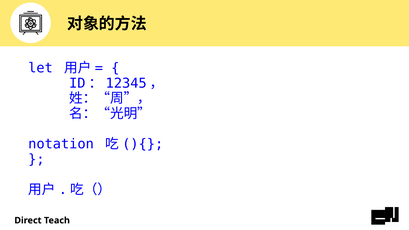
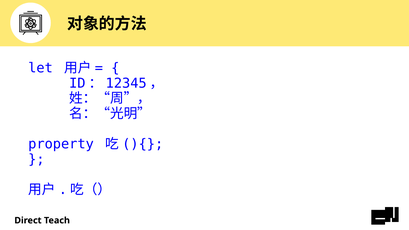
notation: notation -> property (61, 144)
